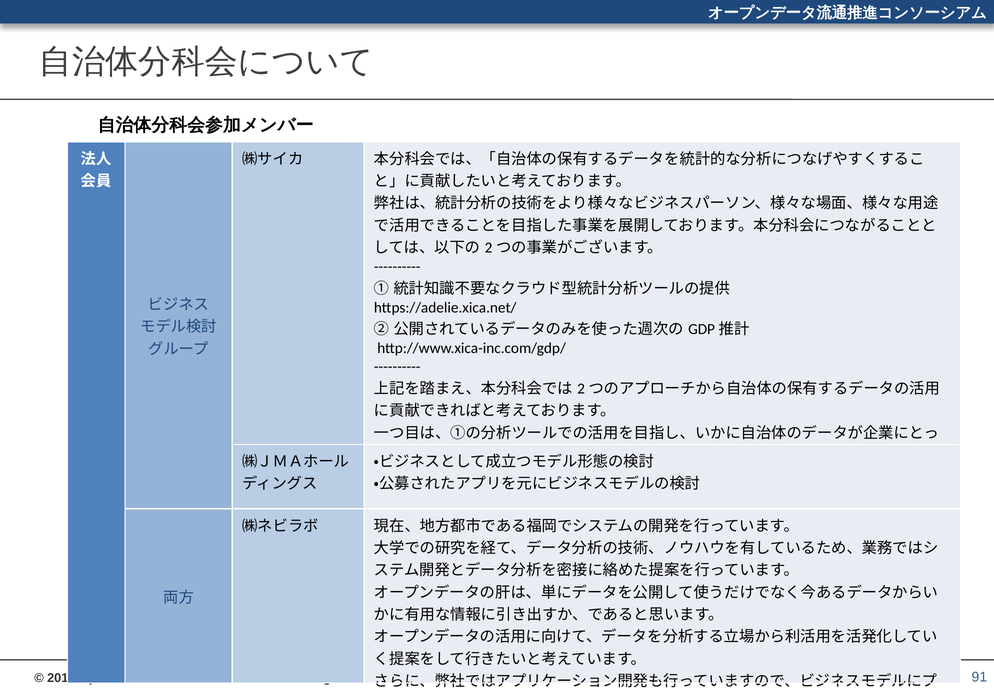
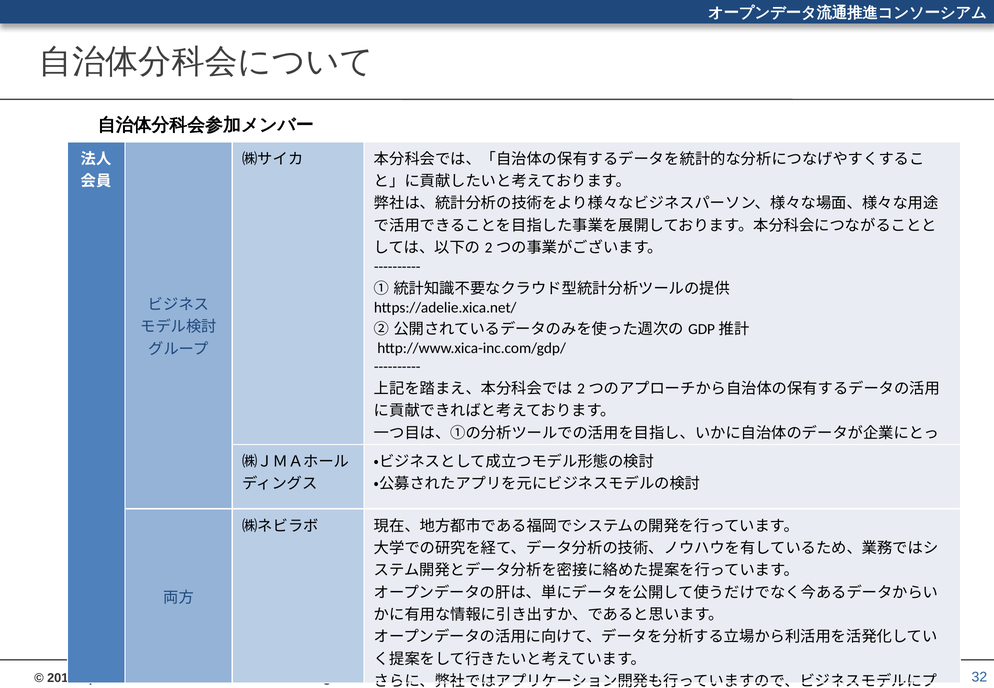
91: 91 -> 32 (979, 677)
